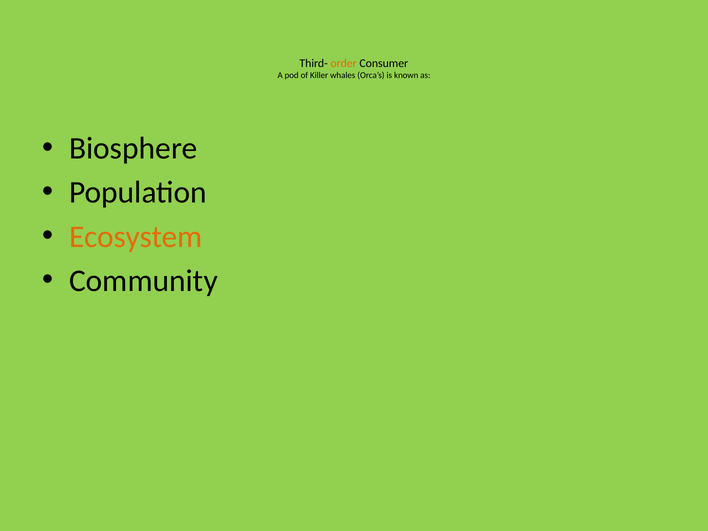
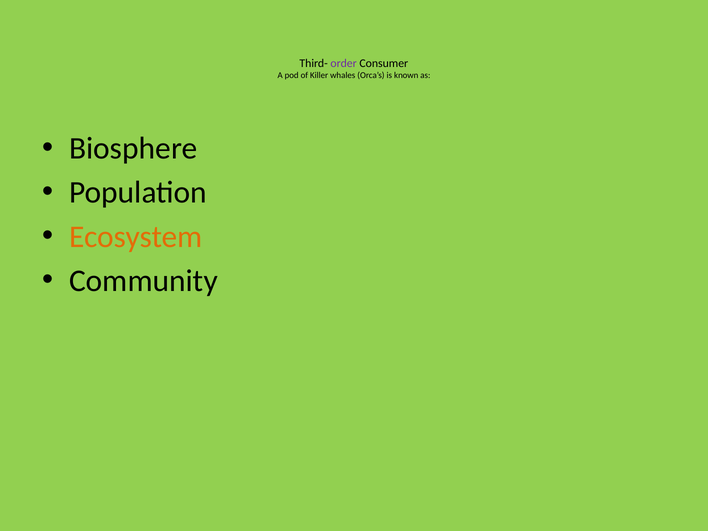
order colour: orange -> purple (344, 63)
